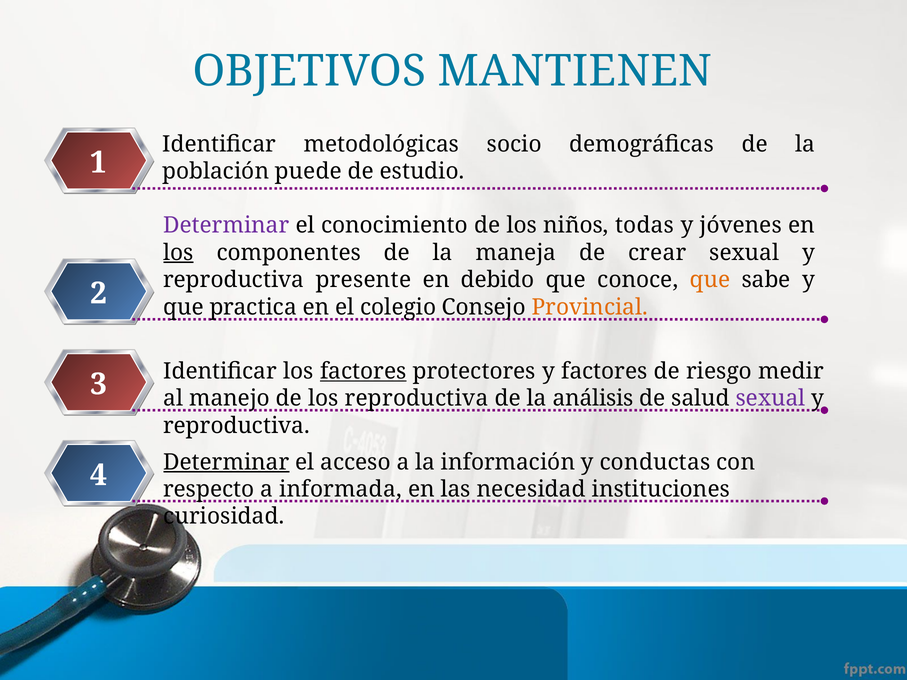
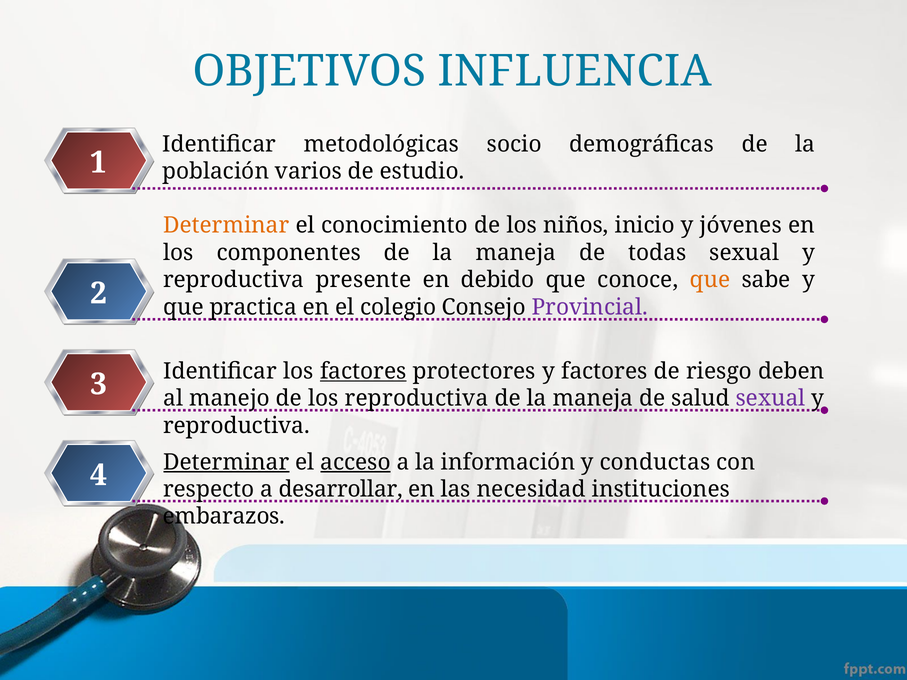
MANTIENEN: MANTIENEN -> INFLUENCIA (575, 71)
puede: puede -> varios (308, 171)
Determinar colour: purple -> orange (226, 226)
todas: todas -> inicio (645, 226)
los underline: present -> none (178, 253)
crear: crear -> todas (657, 253)
Provincial colour: orange -> purple (590, 307)
medir: medir -> deben (791, 371)
análisis: análisis -> maneja (593, 399)
acceso underline: none -> present (355, 462)
informada: informada -> desarrollar (341, 489)
curiosidad: curiosidad -> embarazos (224, 517)
